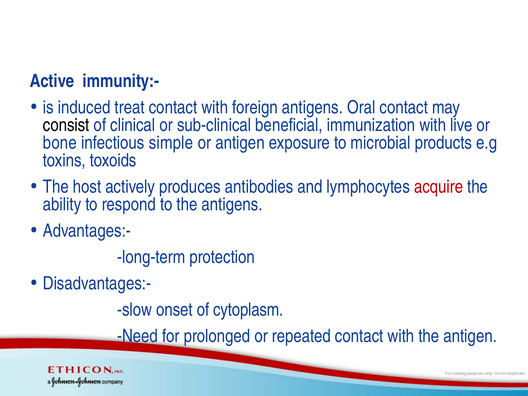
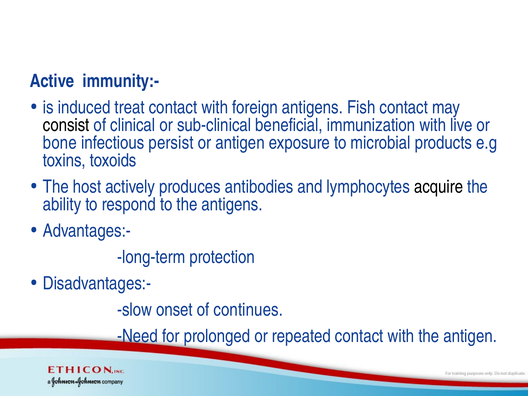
Oral: Oral -> Fish (361, 108)
simple: simple -> persist (171, 143)
acquire colour: red -> black (439, 187)
cytoplasm: cytoplasm -> continues (248, 310)
